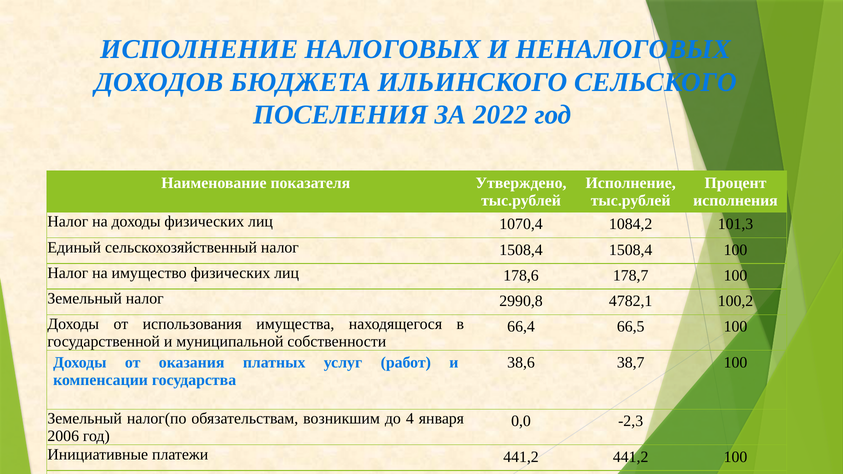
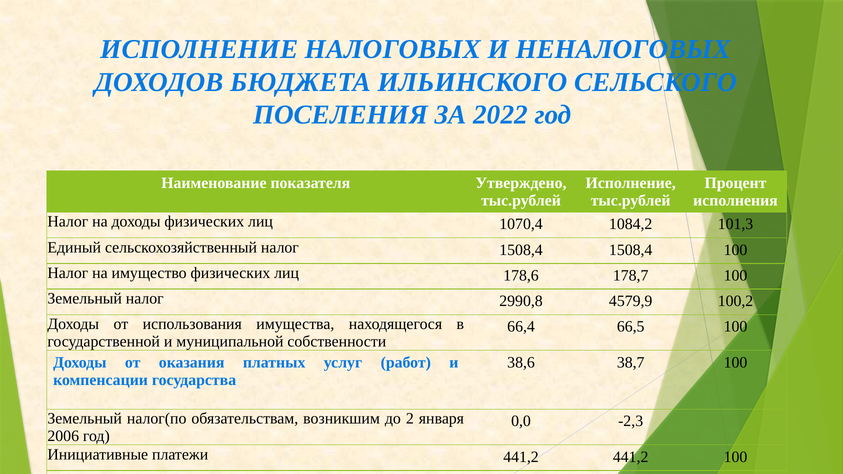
4782,1: 4782,1 -> 4579,9 (631, 301)
4: 4 -> 2 (410, 419)
